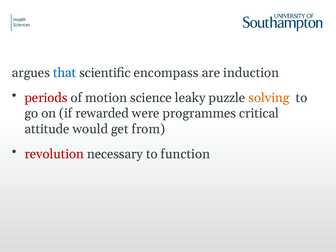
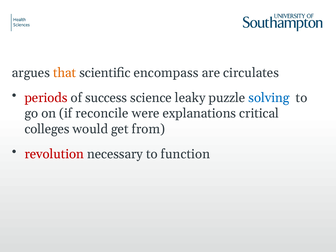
that colour: blue -> orange (65, 73)
induction: induction -> circulates (251, 73)
motion: motion -> success (106, 98)
solving colour: orange -> blue (269, 98)
rewarded: rewarded -> reconcile (102, 113)
programmes: programmes -> explanations (199, 113)
attitude: attitude -> colleges (47, 129)
